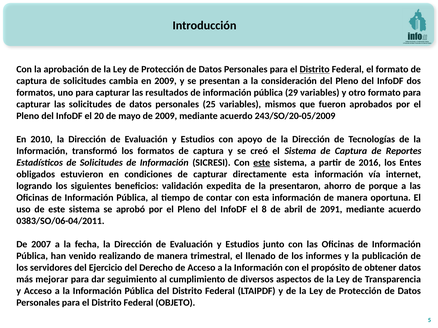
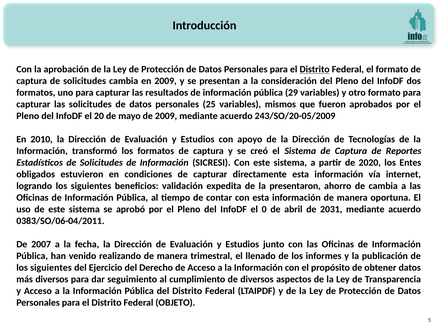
este underline: present -> none (262, 163)
2016: 2016 -> 2020 (370, 163)
de porque: porque -> cambia (383, 186)
8: 8 -> 0 (264, 210)
2091: 2091 -> 2031 (331, 210)
servidores: servidores -> siguientes (51, 268)
más mejorar: mejorar -> diversos (52, 280)
